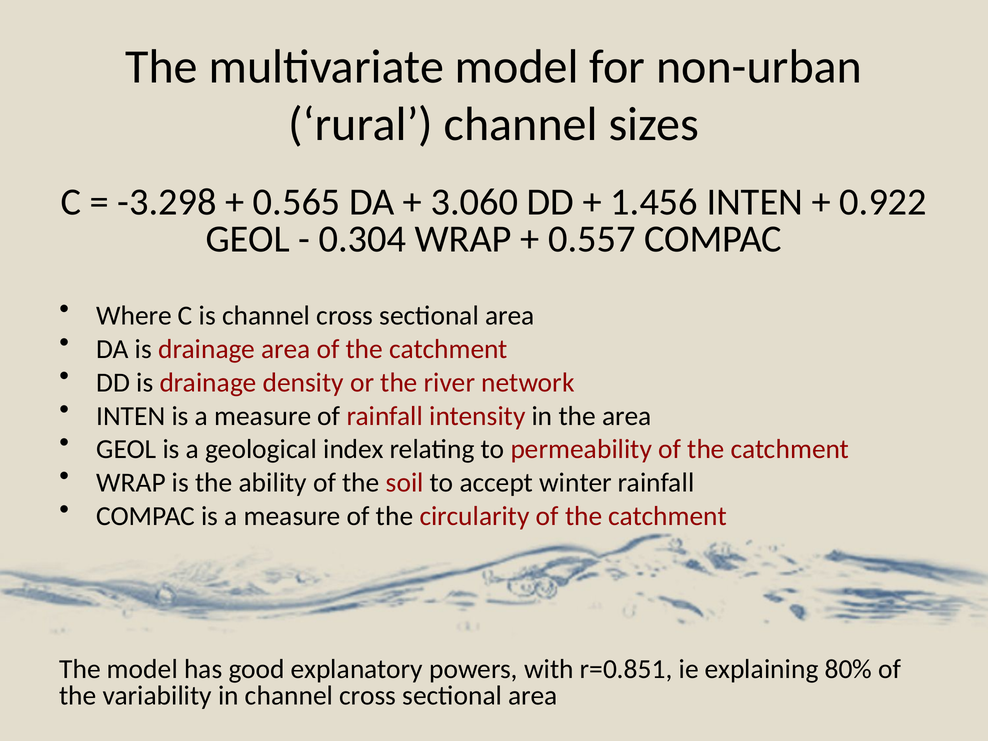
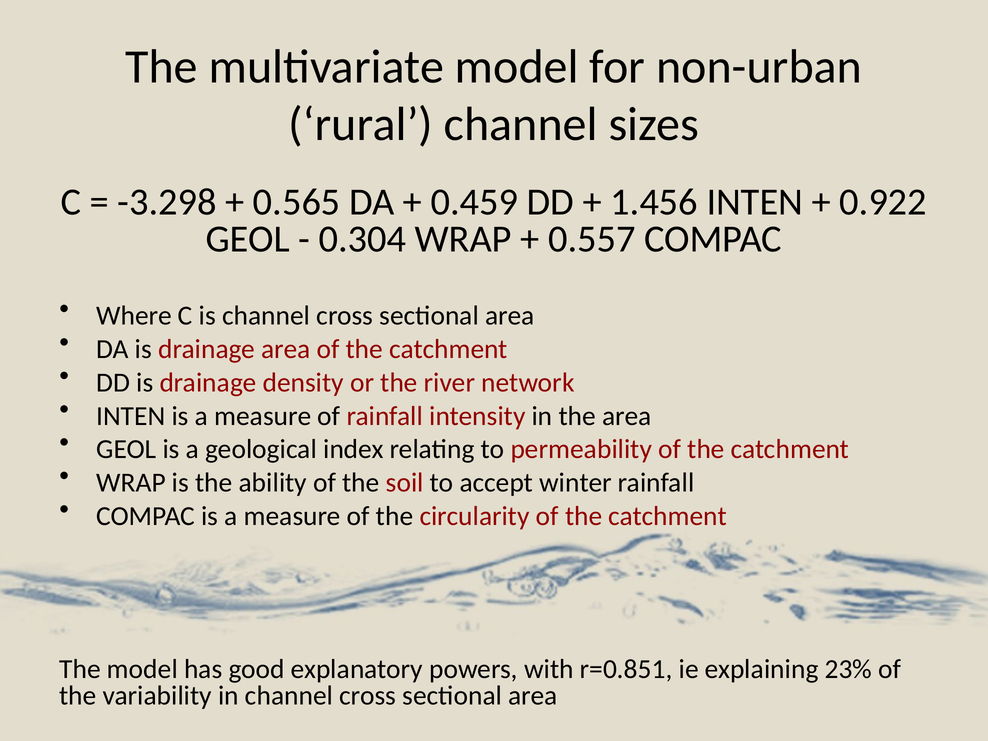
3.060: 3.060 -> 0.459 (474, 202)
80%: 80% -> 23% (848, 669)
